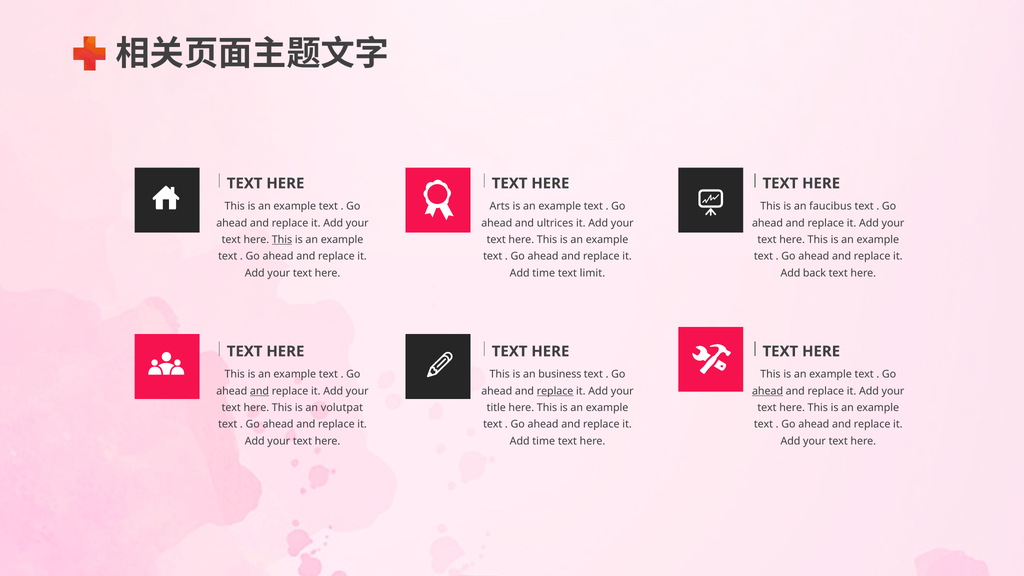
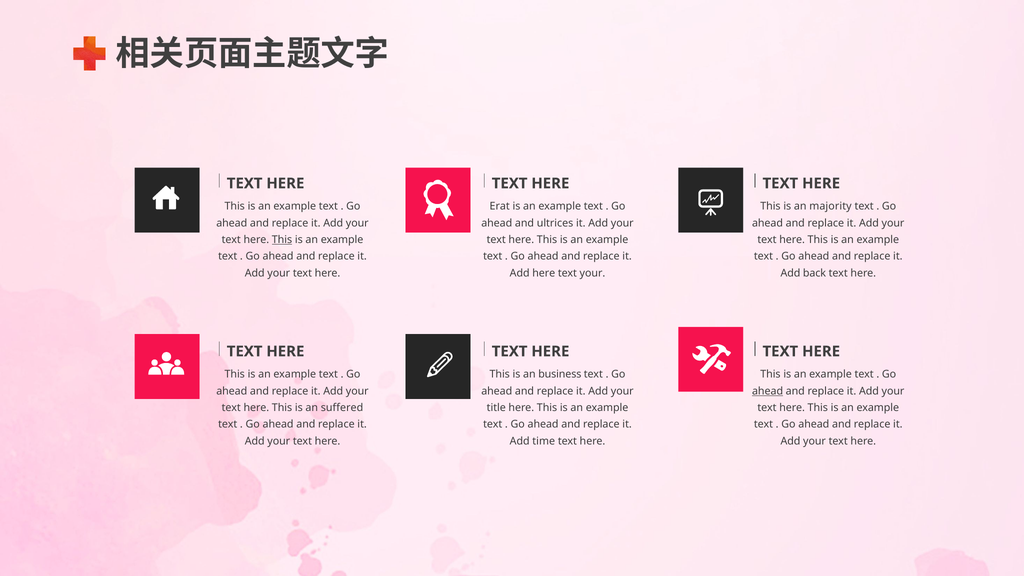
Arts: Arts -> Erat (500, 206)
faucibus: faucibus -> majority (830, 206)
time: time -> here (544, 273)
text limit: limit -> your (592, 273)
and underline: present -> none (259, 391)
replace underline: present -> none (555, 391)
volutpat: volutpat -> suffered (342, 408)
